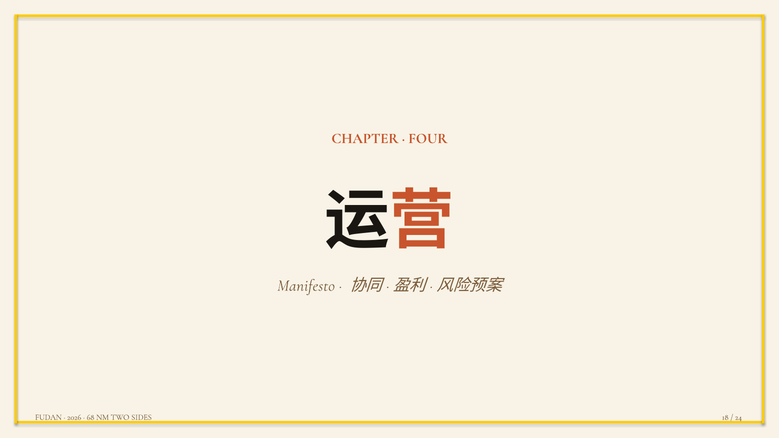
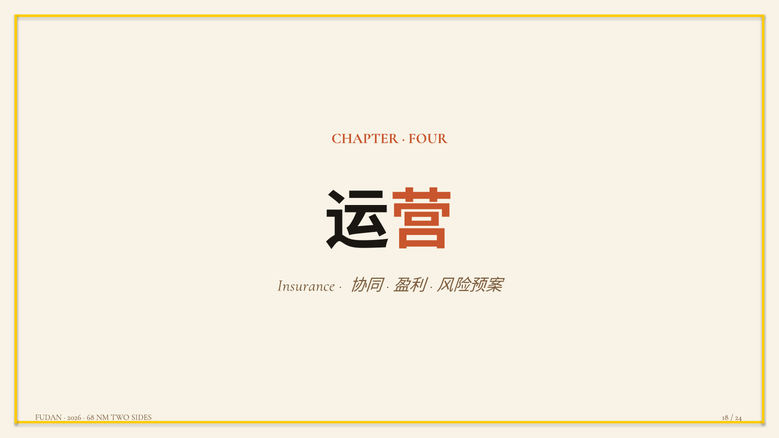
Manifesto: Manifesto -> Insurance (306, 285)
